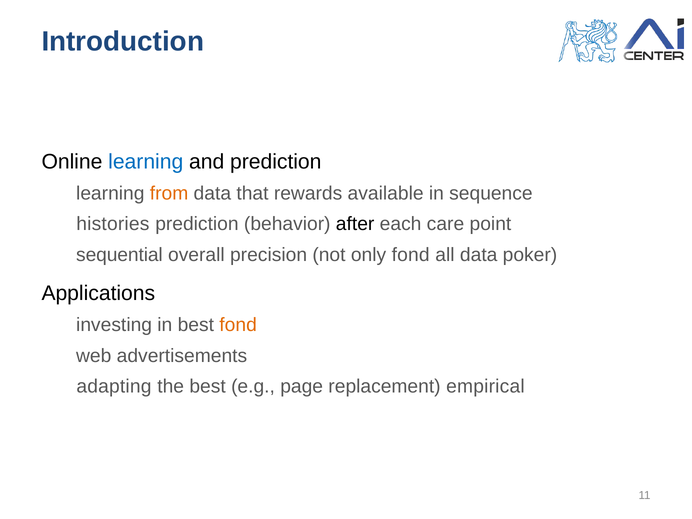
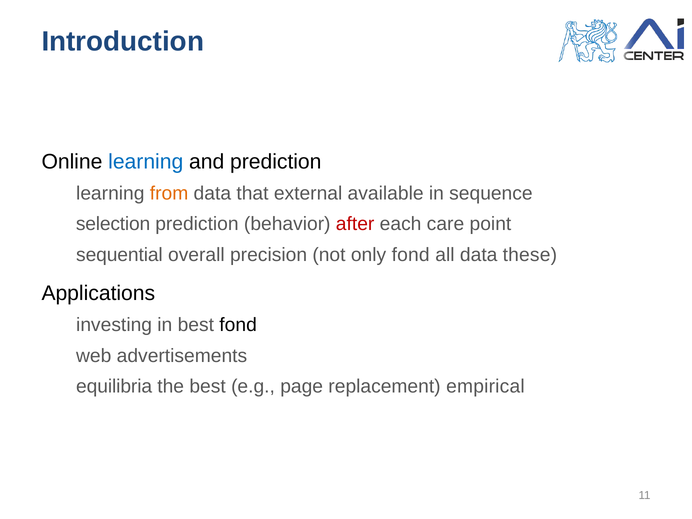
rewards: rewards -> external (308, 193)
histories: histories -> selection (113, 224)
after colour: black -> red (355, 224)
poker: poker -> these (530, 255)
fond colour: orange -> black (238, 325)
adapting: adapting -> equilibria (114, 387)
